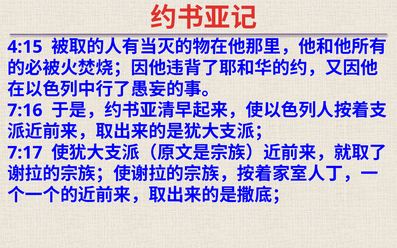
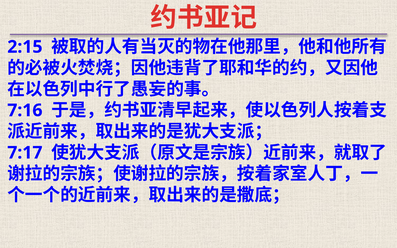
4:15: 4:15 -> 2:15 (25, 47)
